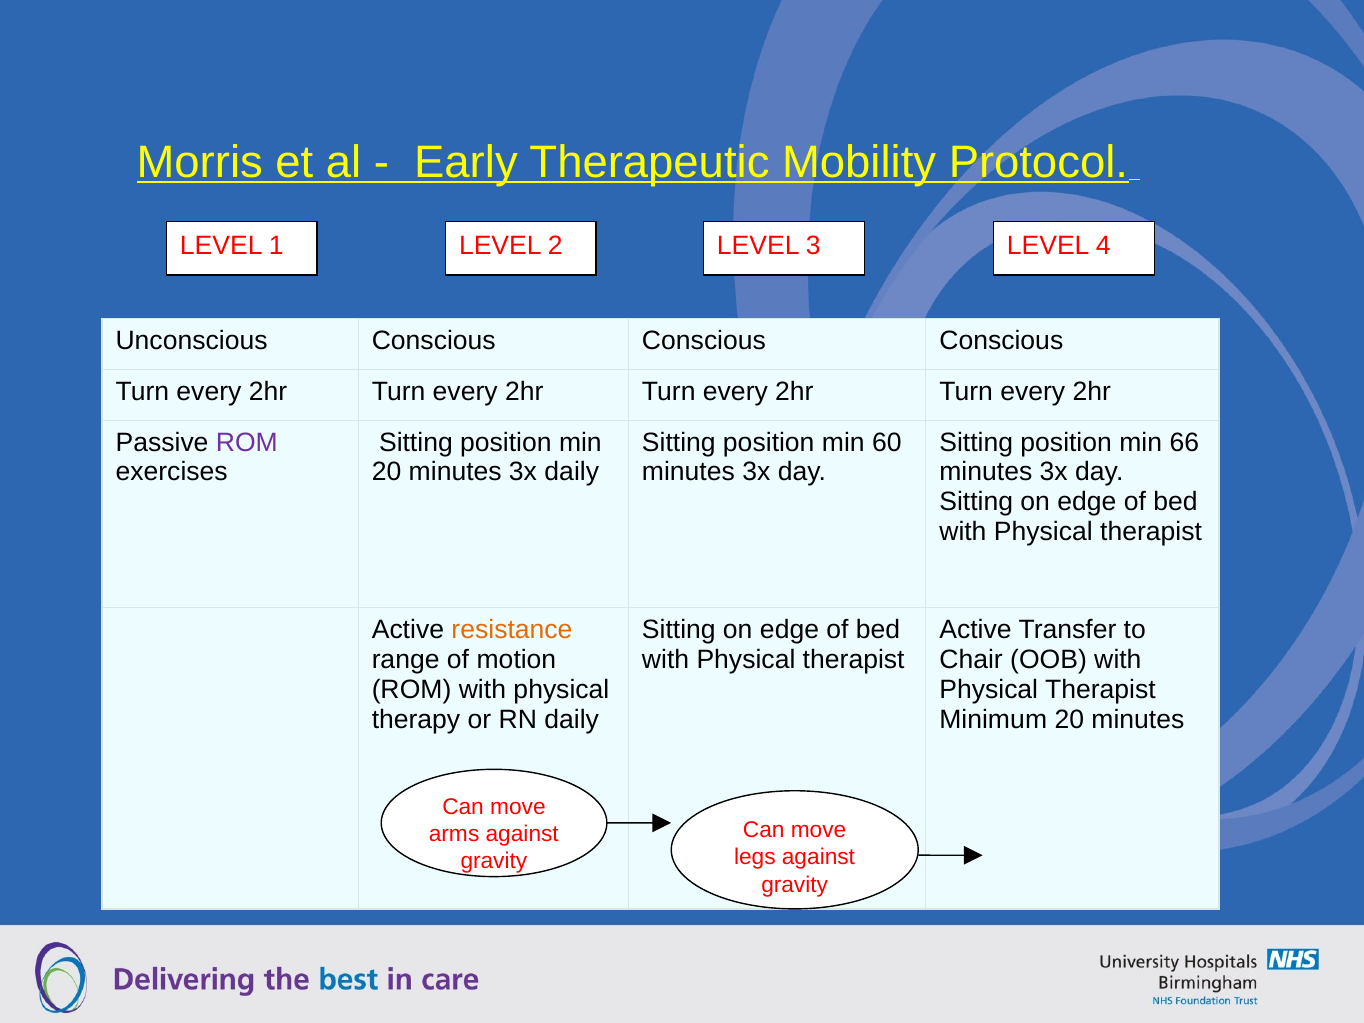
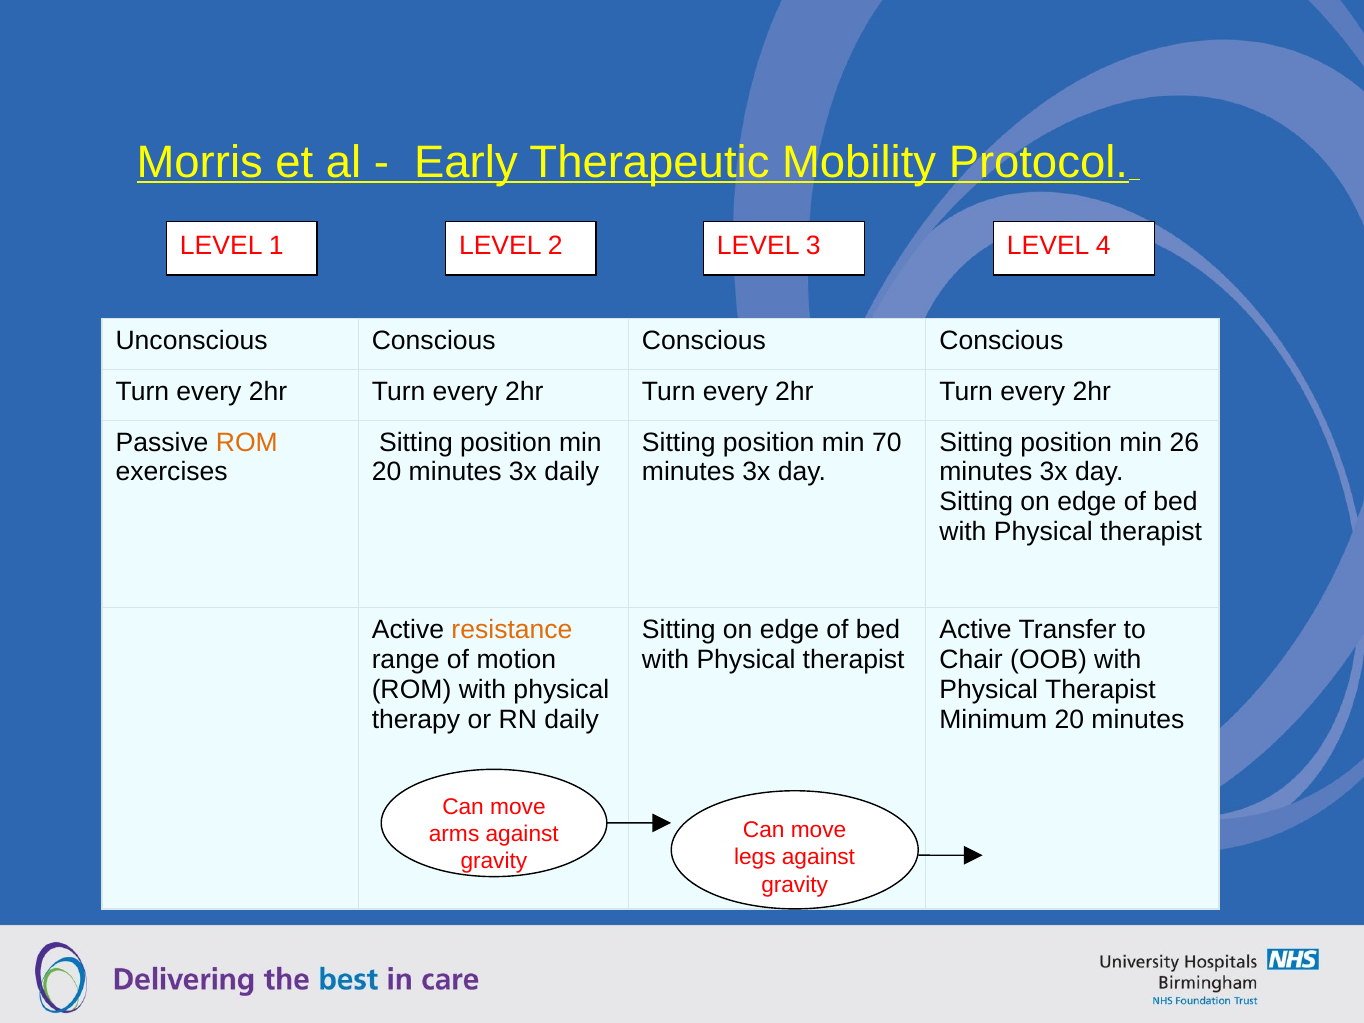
ROM colour: purple -> orange (247, 442)
60: 60 -> 70 (887, 442)
66: 66 -> 26 (1184, 442)
